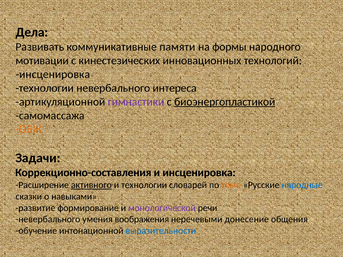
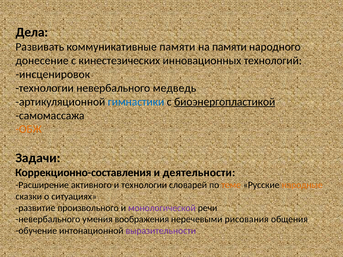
на формы: формы -> памяти (229, 47)
мотивации: мотивации -> донесение (42, 61)
инсценировка: инсценировка -> инсценировок (53, 74)
интереса: интереса -> медведь (175, 88)
гимнастики colour: purple -> blue (136, 102)
и инсценировка: инсценировка -> деятельности (199, 173)
активного underline: present -> none (91, 185)
народные colour: blue -> orange (302, 185)
навыками: навыками -> ситуациях (74, 197)
формирование: формирование -> произвольного (88, 208)
донесение: донесение -> рисования (247, 220)
выразительности colour: blue -> purple (161, 231)
